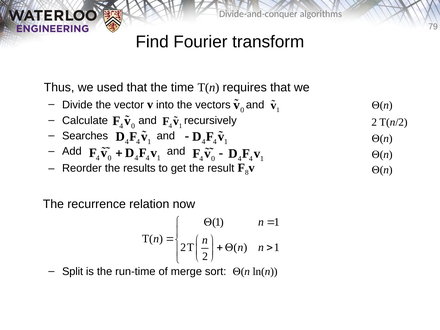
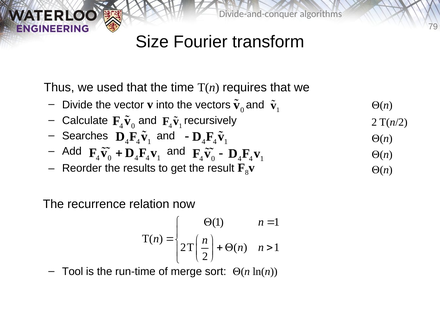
Find: Find -> Size (152, 42)
Split: Split -> Tool (73, 271)
